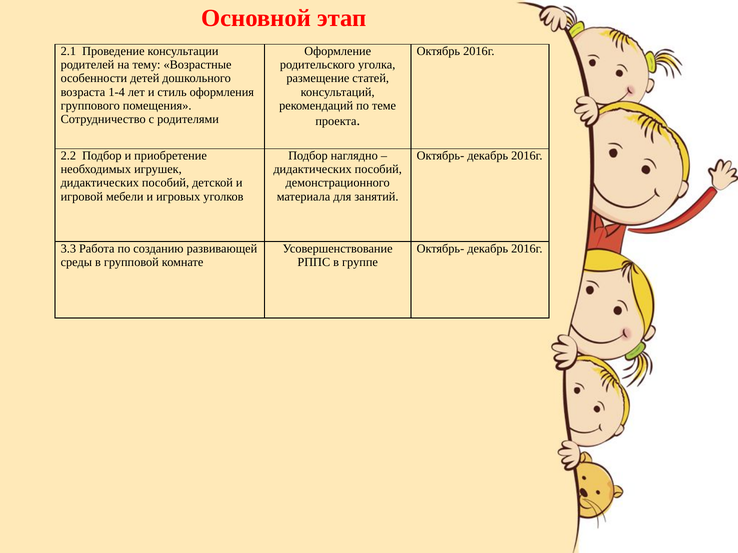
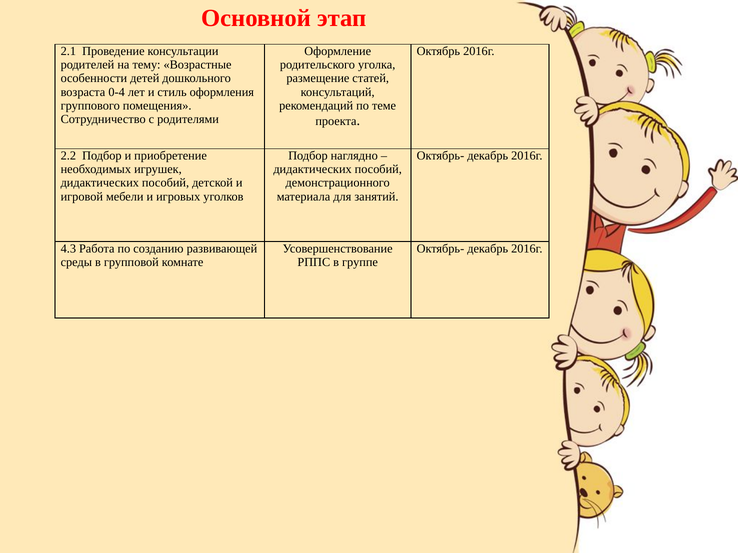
1-4: 1-4 -> 0-4 (117, 92)
3.3: 3.3 -> 4.3 (68, 249)
